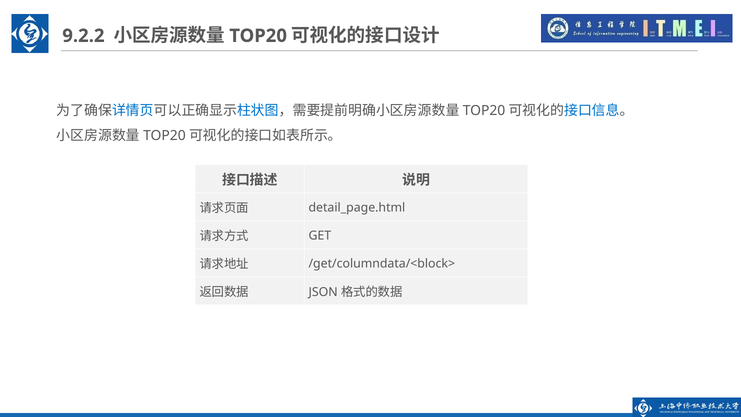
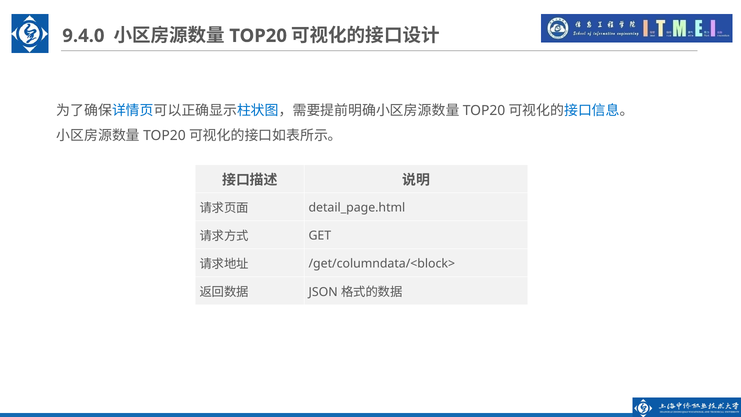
9.2.2: 9.2.2 -> 9.4.0 (83, 36)
